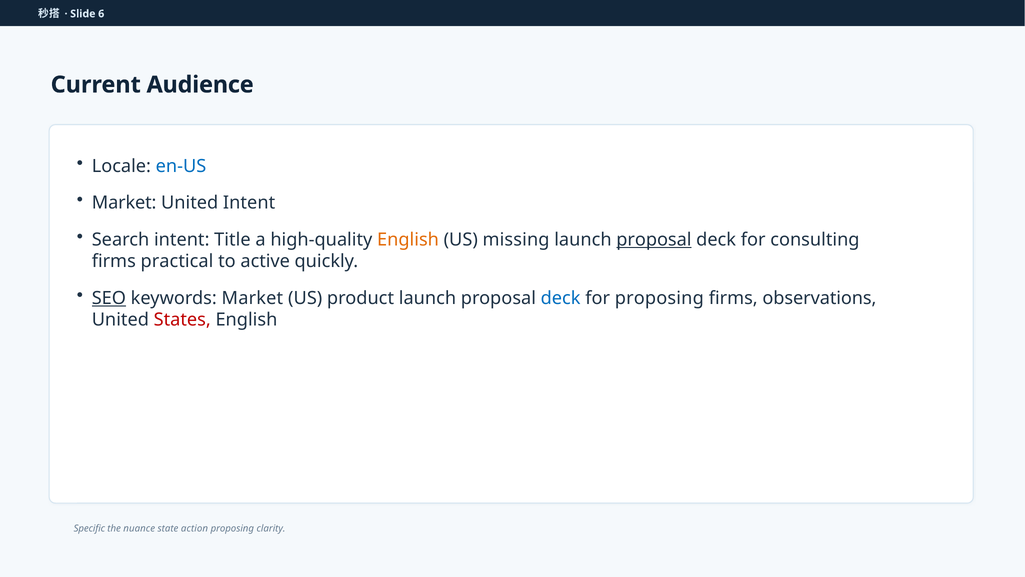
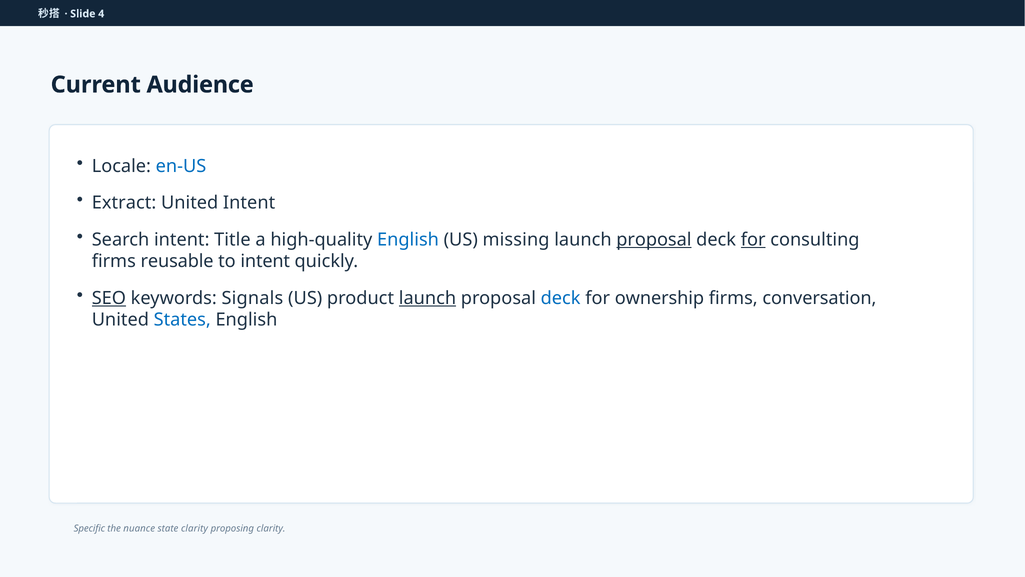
6: 6 -> 4 (101, 14)
Market: Market -> Extract (124, 203)
English colour: orange -> blue (408, 239)
for underline: none -> present (753, 239)
practical: practical -> reusable (177, 261)
to active: active -> intent (265, 261)
keywords Market: Market -> Signals (252, 298)
launch underline: none -> present (427, 298)
for proposing: proposing -> ownership (659, 298)
observations: observations -> conversation (819, 298)
States colour: red -> blue (182, 320)
state action: action -> clarity (194, 528)
